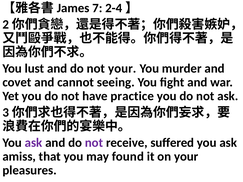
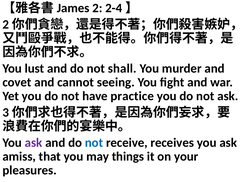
7: 7 -> 2 (97, 8)
not your: your -> shall (122, 69)
not colour: purple -> blue (94, 143)
suffered: suffered -> receives (172, 143)
found: found -> things (128, 157)
